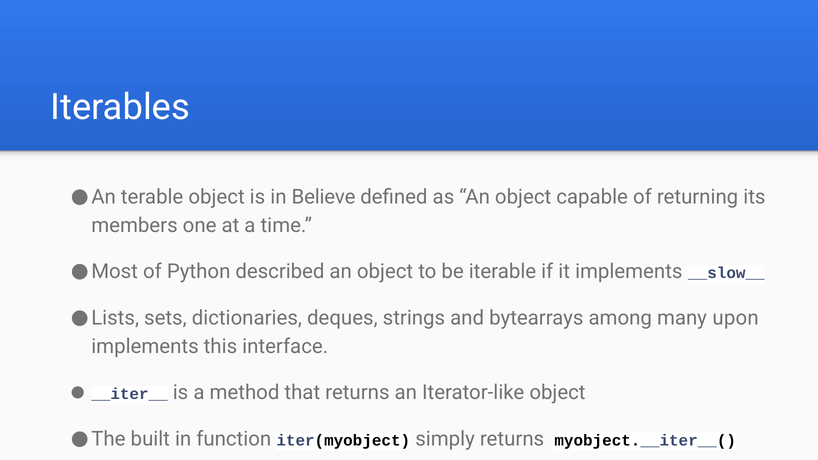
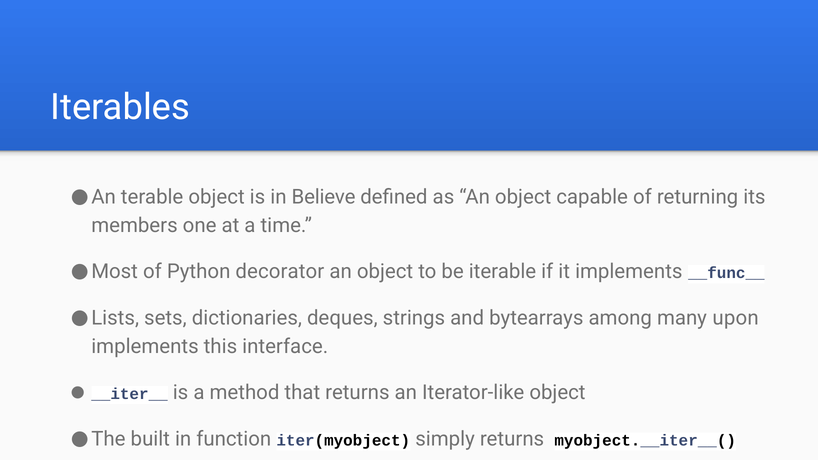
described: described -> decorator (280, 272)
__slow__: __slow__ -> __func__ (726, 273)
